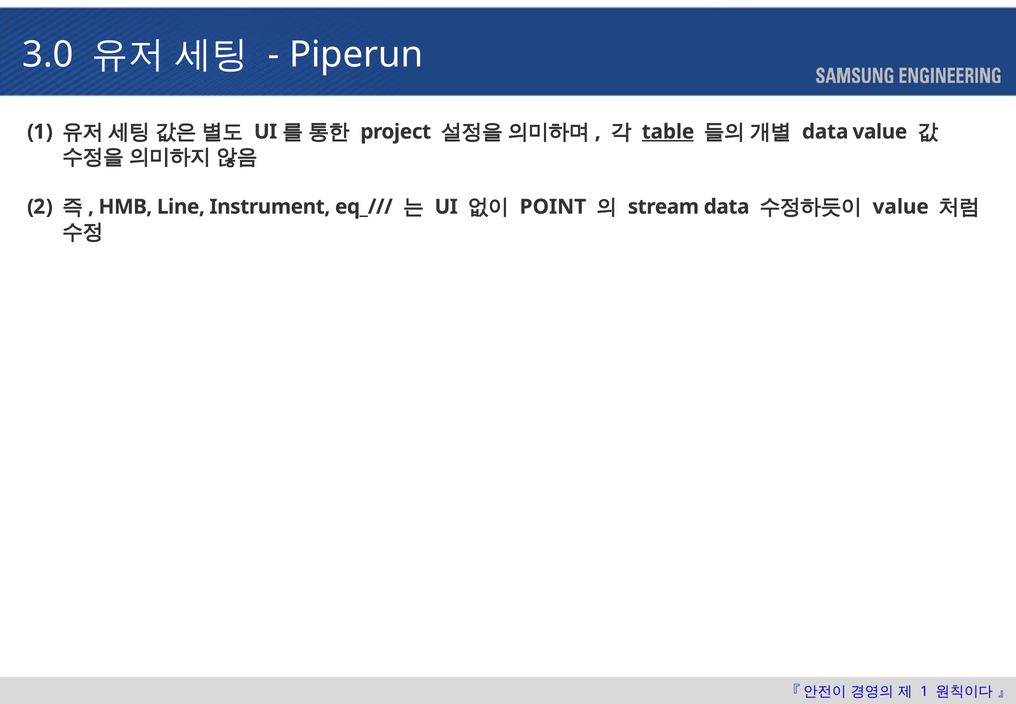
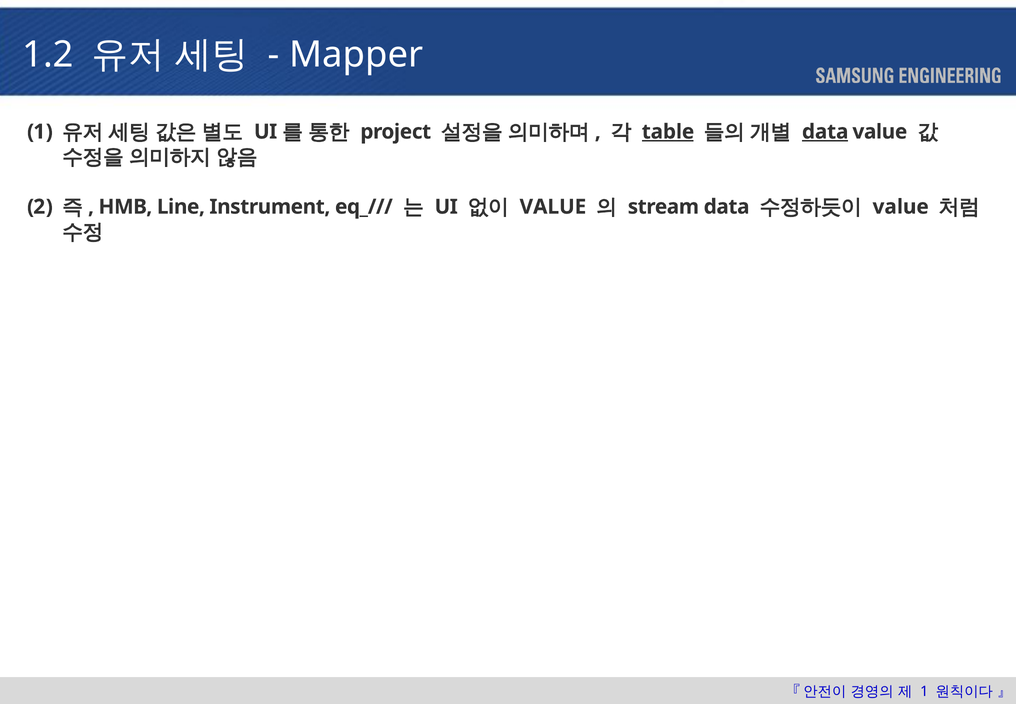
3.0: 3.0 -> 1.2 (48, 55)
Piperun: Piperun -> Mapper (356, 55)
data underline: none -> present (825, 132)
POINT: POINT -> VALUE (553, 207)
